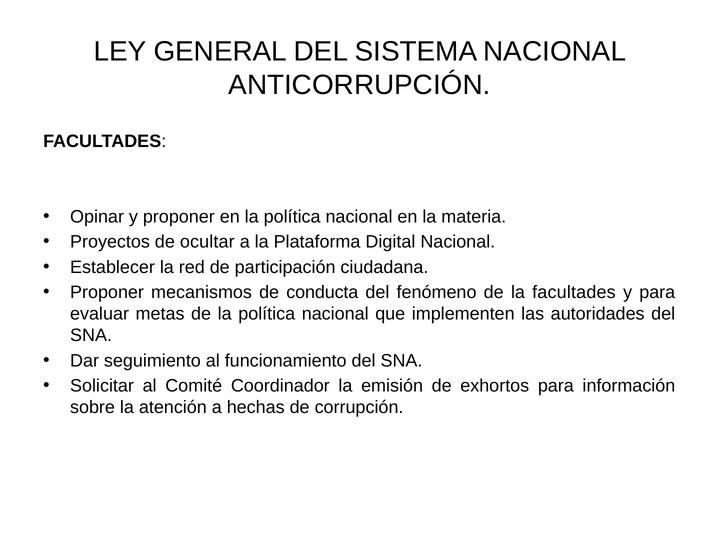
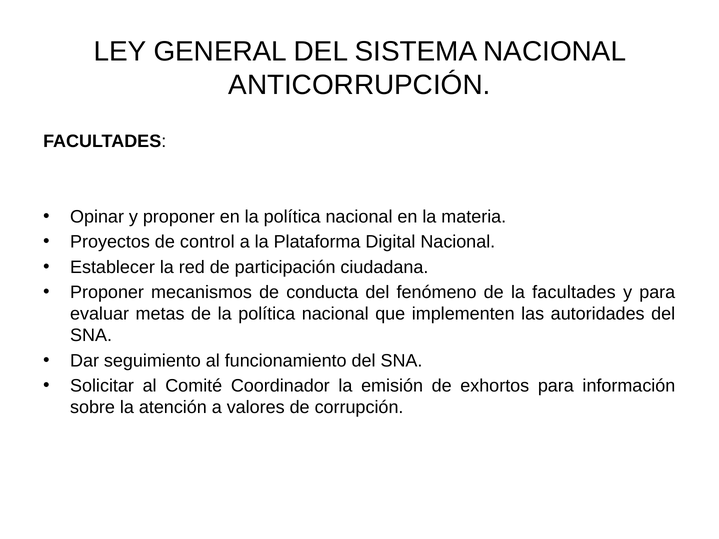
ocultar: ocultar -> control (207, 242)
hechas: hechas -> valores (256, 407)
